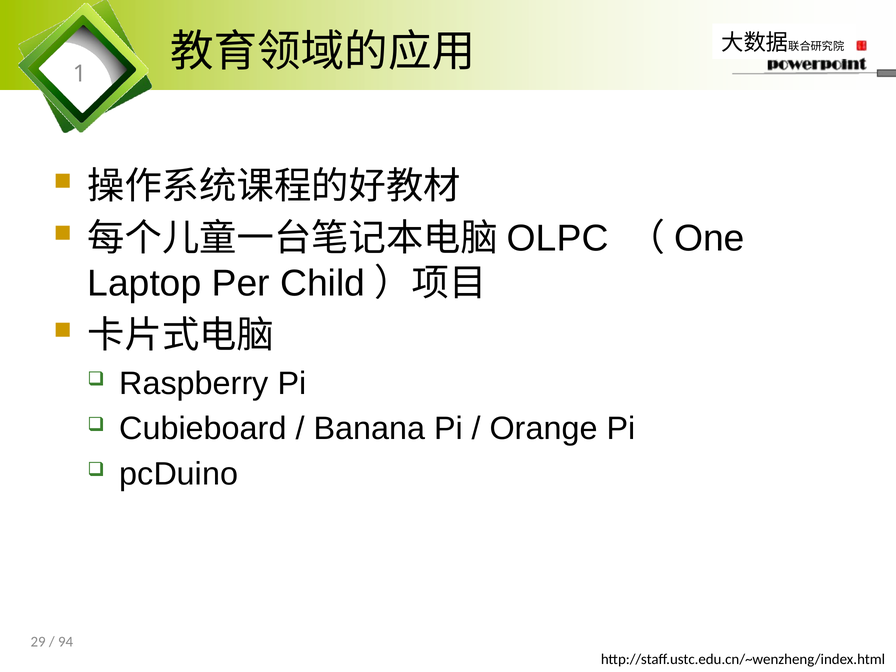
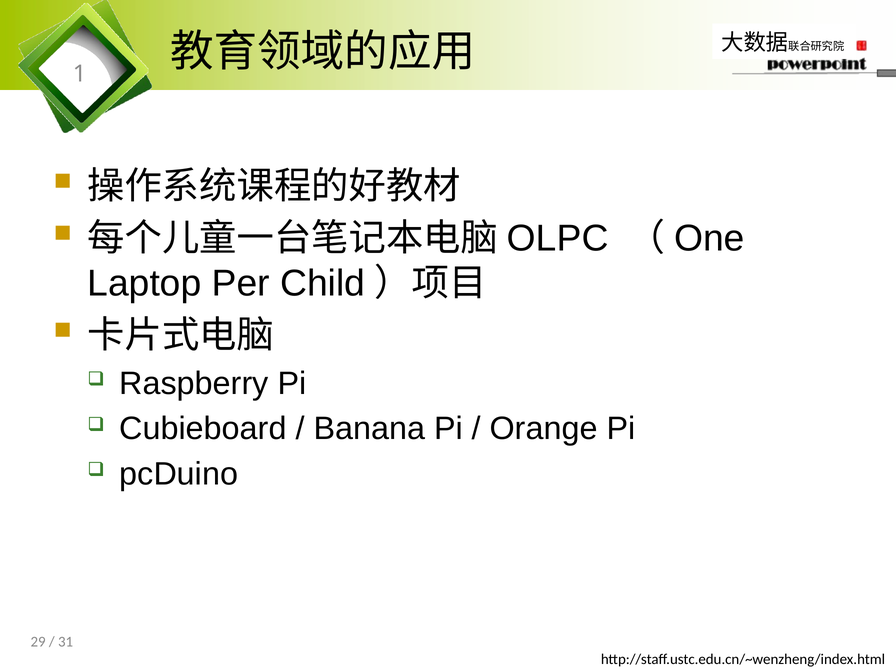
94: 94 -> 31 (66, 642)
